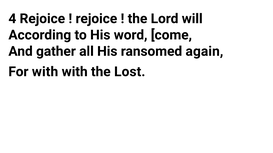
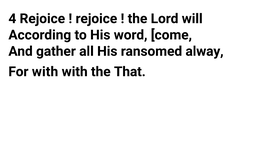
again: again -> alway (205, 51)
Lost: Lost -> That (130, 72)
